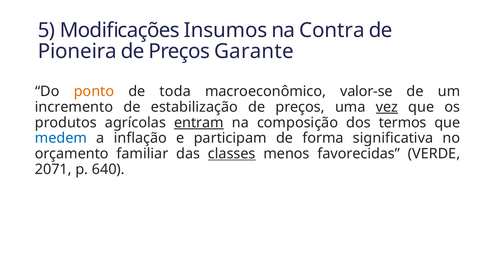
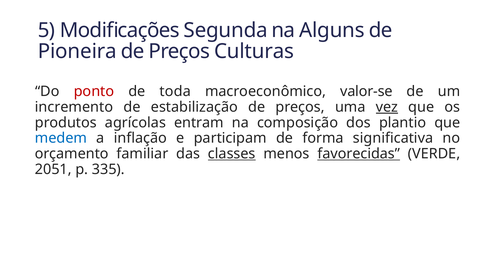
Insumos: Insumos -> Segunda (226, 30)
Contra: Contra -> Alguns (332, 30)
Garante: Garante -> Culturas (254, 51)
ponto colour: orange -> red (94, 91)
entram underline: present -> none (199, 122)
termos: termos -> plantio (403, 122)
favorecidas underline: none -> present (359, 153)
2071: 2071 -> 2051 (53, 169)
640: 640 -> 335 (108, 169)
